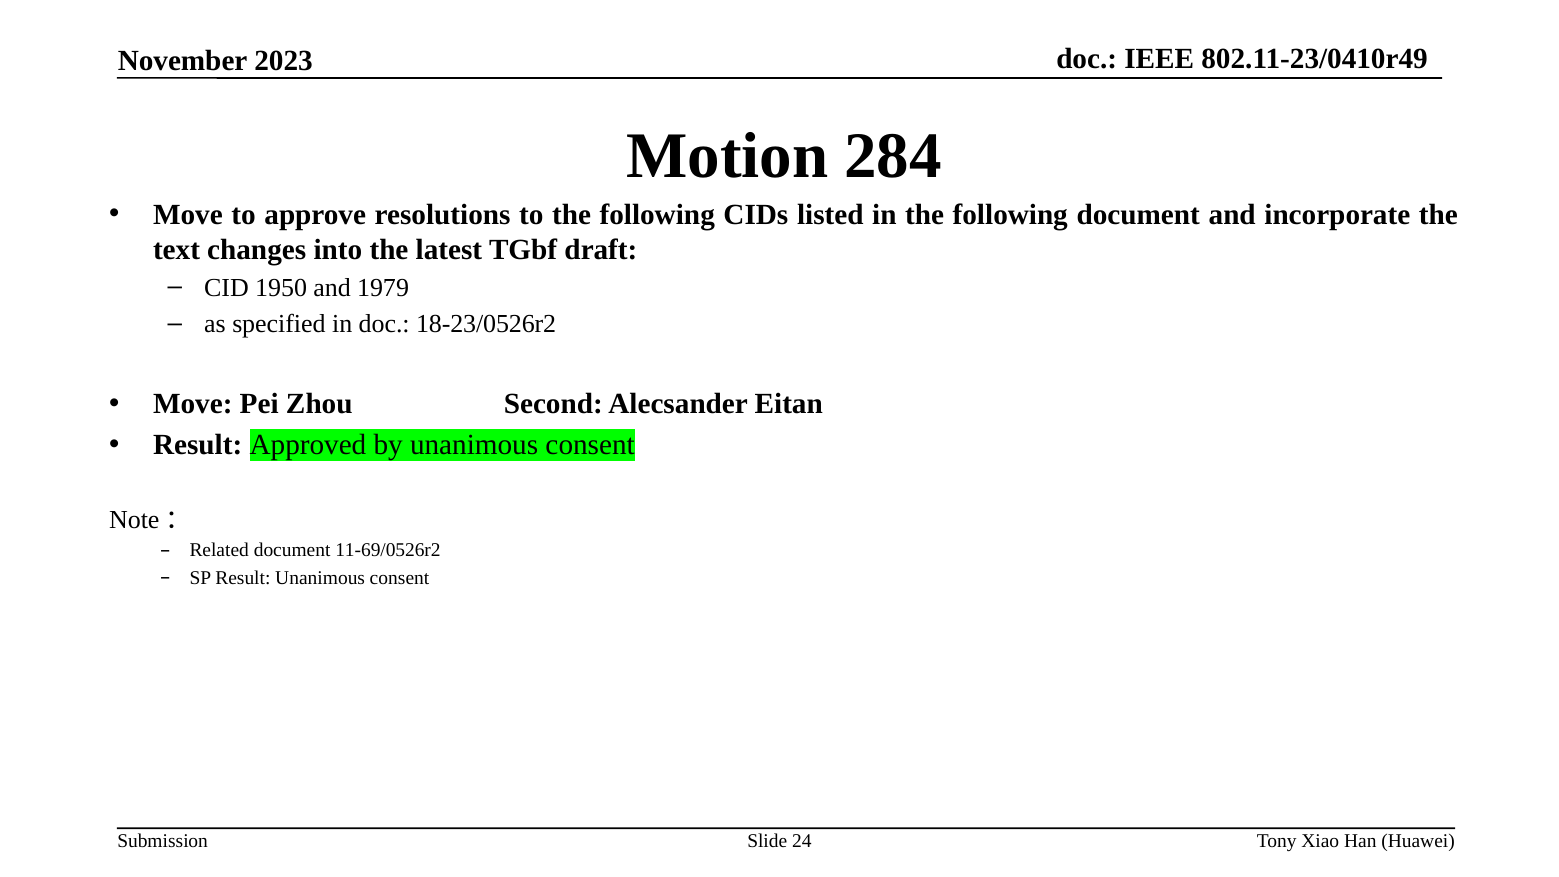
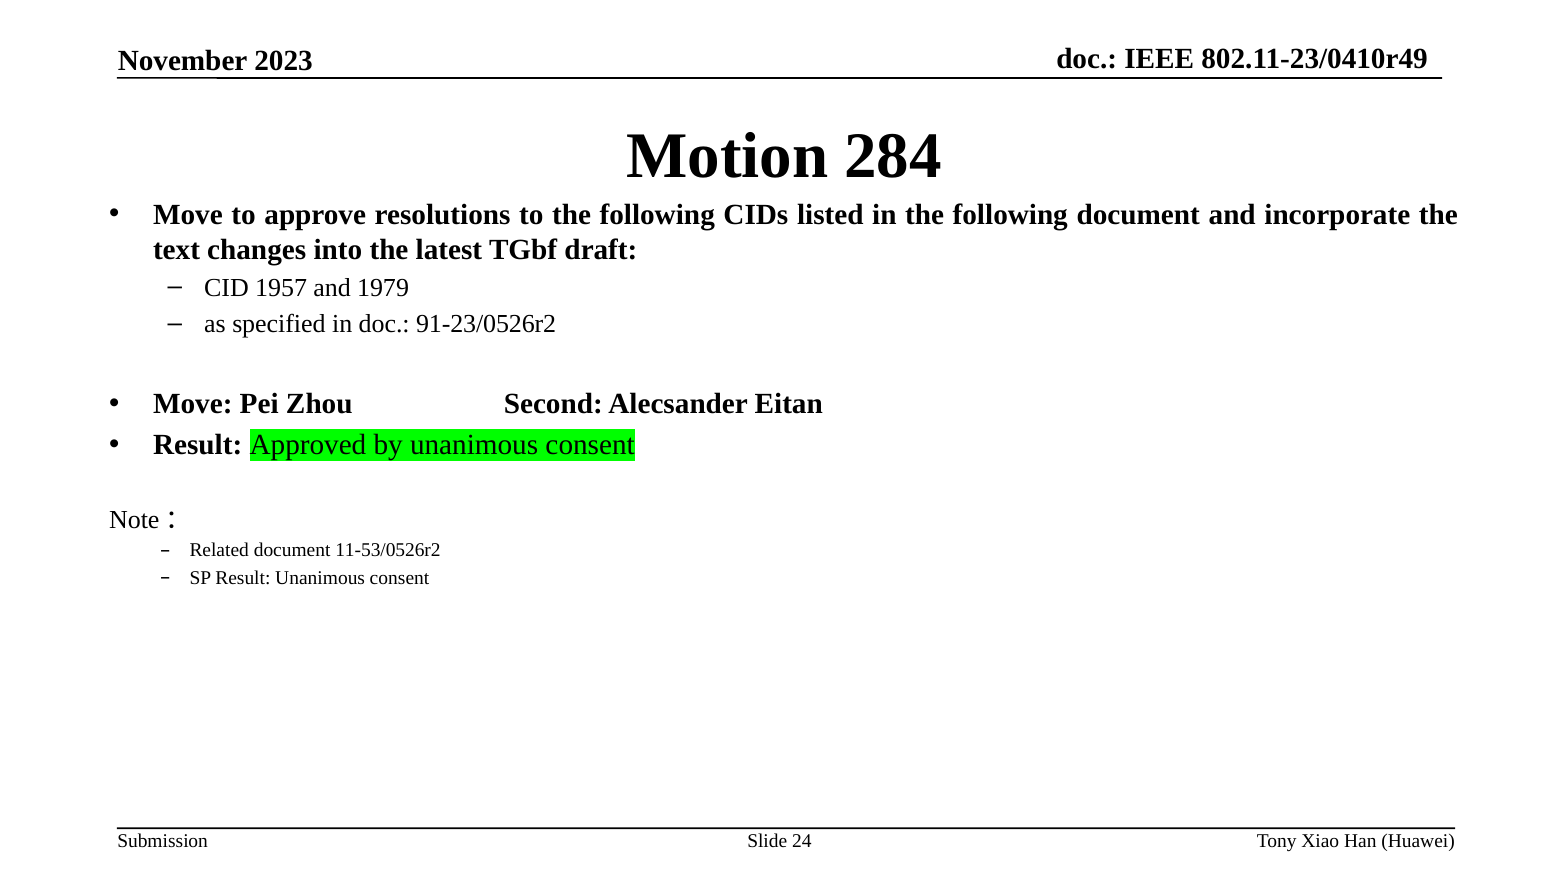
1950: 1950 -> 1957 (281, 288)
18-23/0526r2: 18-23/0526r2 -> 91-23/0526r2 (486, 324)
11-69/0526r2: 11-69/0526r2 -> 11-53/0526r2 (388, 550)
